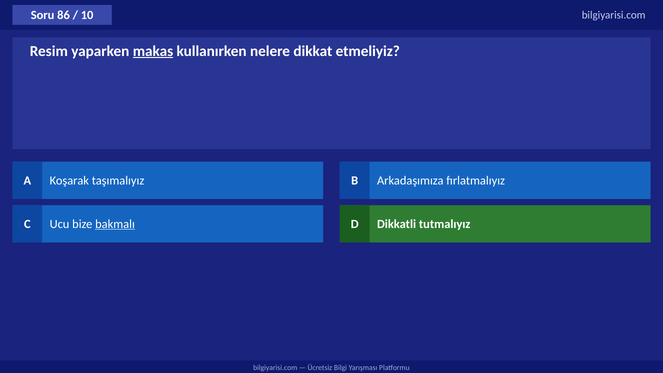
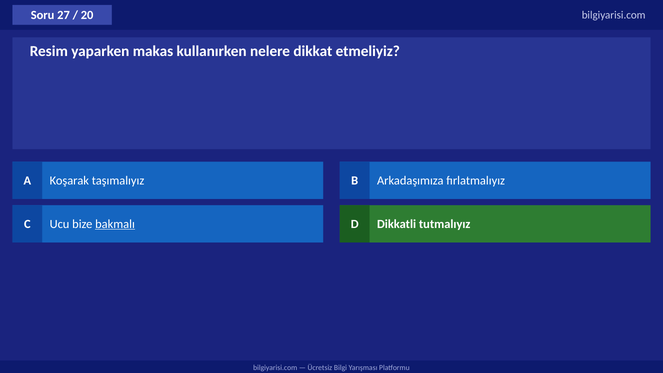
86: 86 -> 27 (64, 15)
10: 10 -> 20 (87, 15)
makas underline: present -> none (153, 51)
